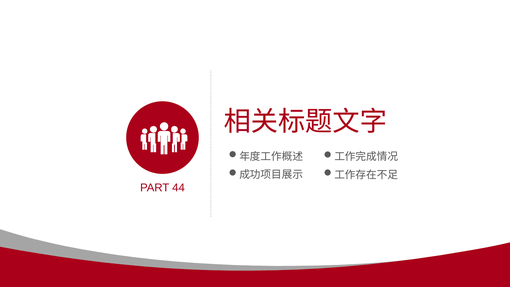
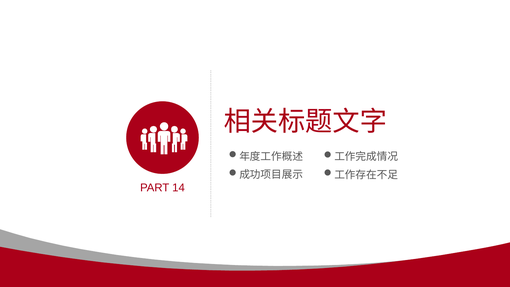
44: 44 -> 14 (179, 188)
